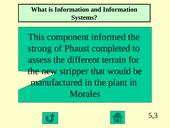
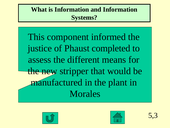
strong: strong -> justice (40, 48)
terrain: terrain -> means (114, 59)
